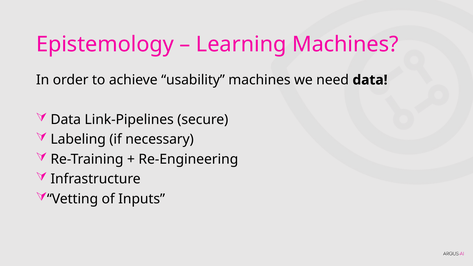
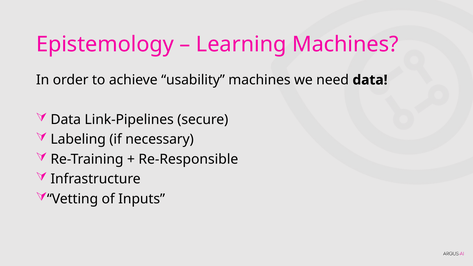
Re-Engineering: Re-Engineering -> Re-Responsible (188, 159)
